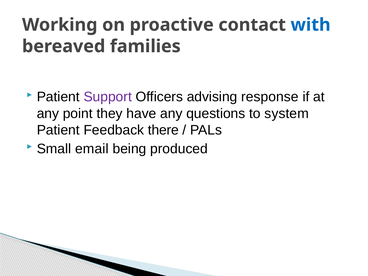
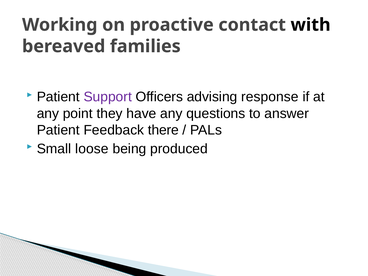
with colour: blue -> black (311, 25)
system: system -> answer (287, 114)
email: email -> loose (92, 149)
